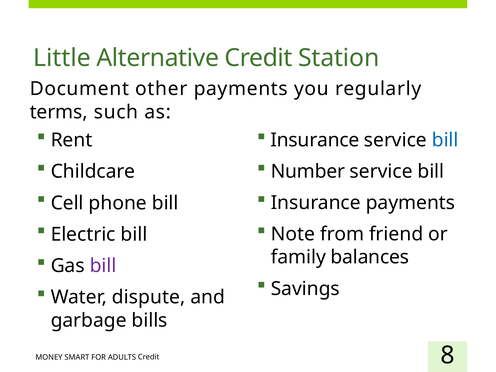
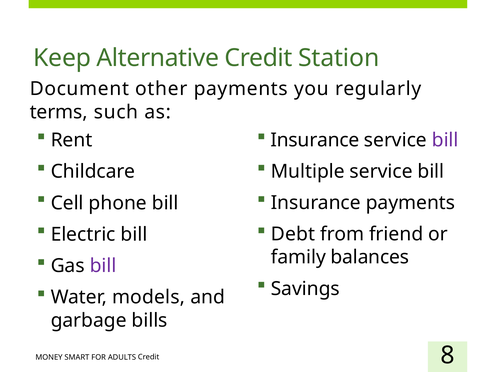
Little: Little -> Keep (62, 58)
bill colour: blue -> purple (445, 140)
Number: Number -> Multiple (308, 171)
Note: Note -> Debt (293, 234)
dispute: dispute -> models (149, 297)
